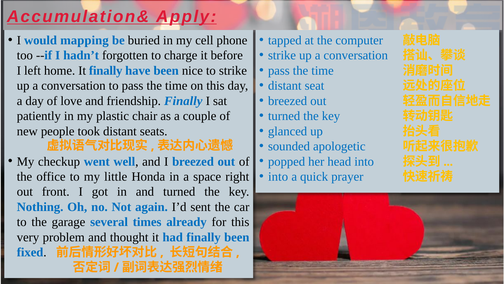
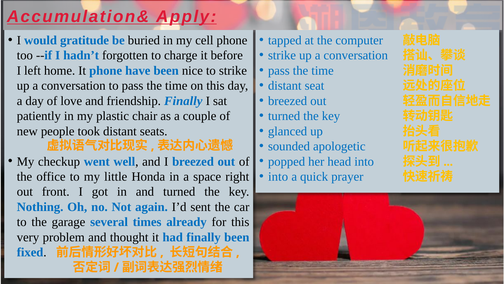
mapping: mapping -> gratitude (85, 40)
It finally: finally -> phone (106, 71)
